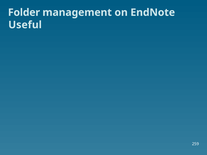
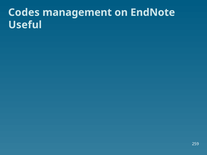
Folder: Folder -> Codes (24, 12)
